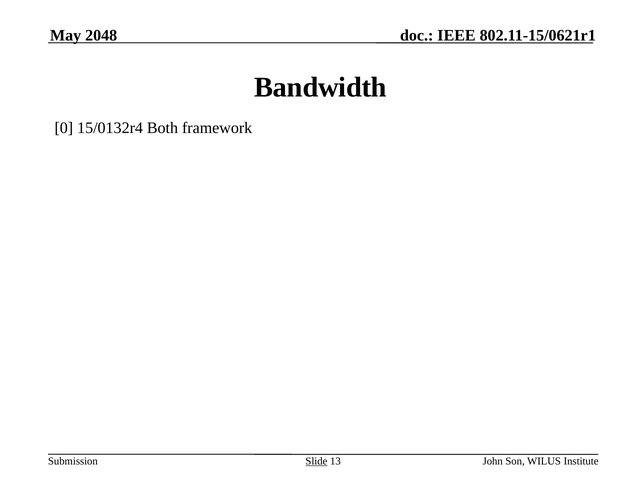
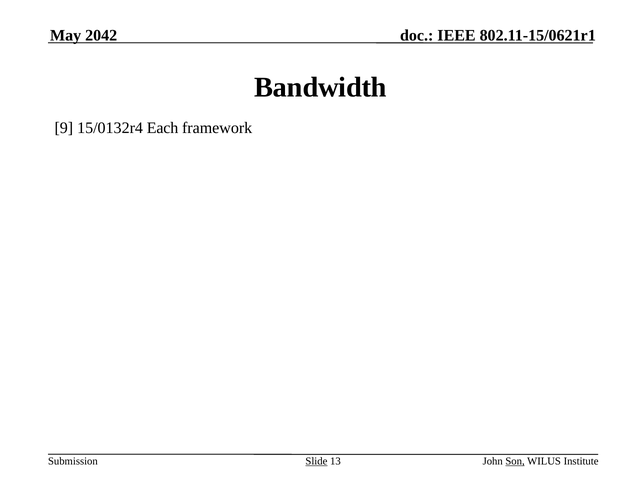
2048: 2048 -> 2042 (101, 36)
0: 0 -> 9 (64, 128)
Both: Both -> Each (163, 128)
Son underline: none -> present (515, 461)
